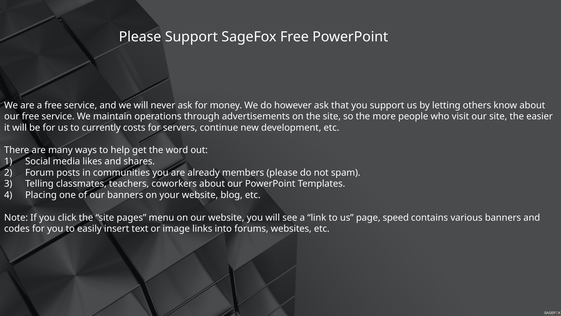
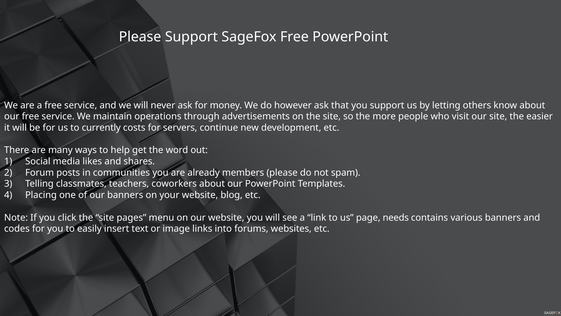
speed: speed -> needs (396, 217)
